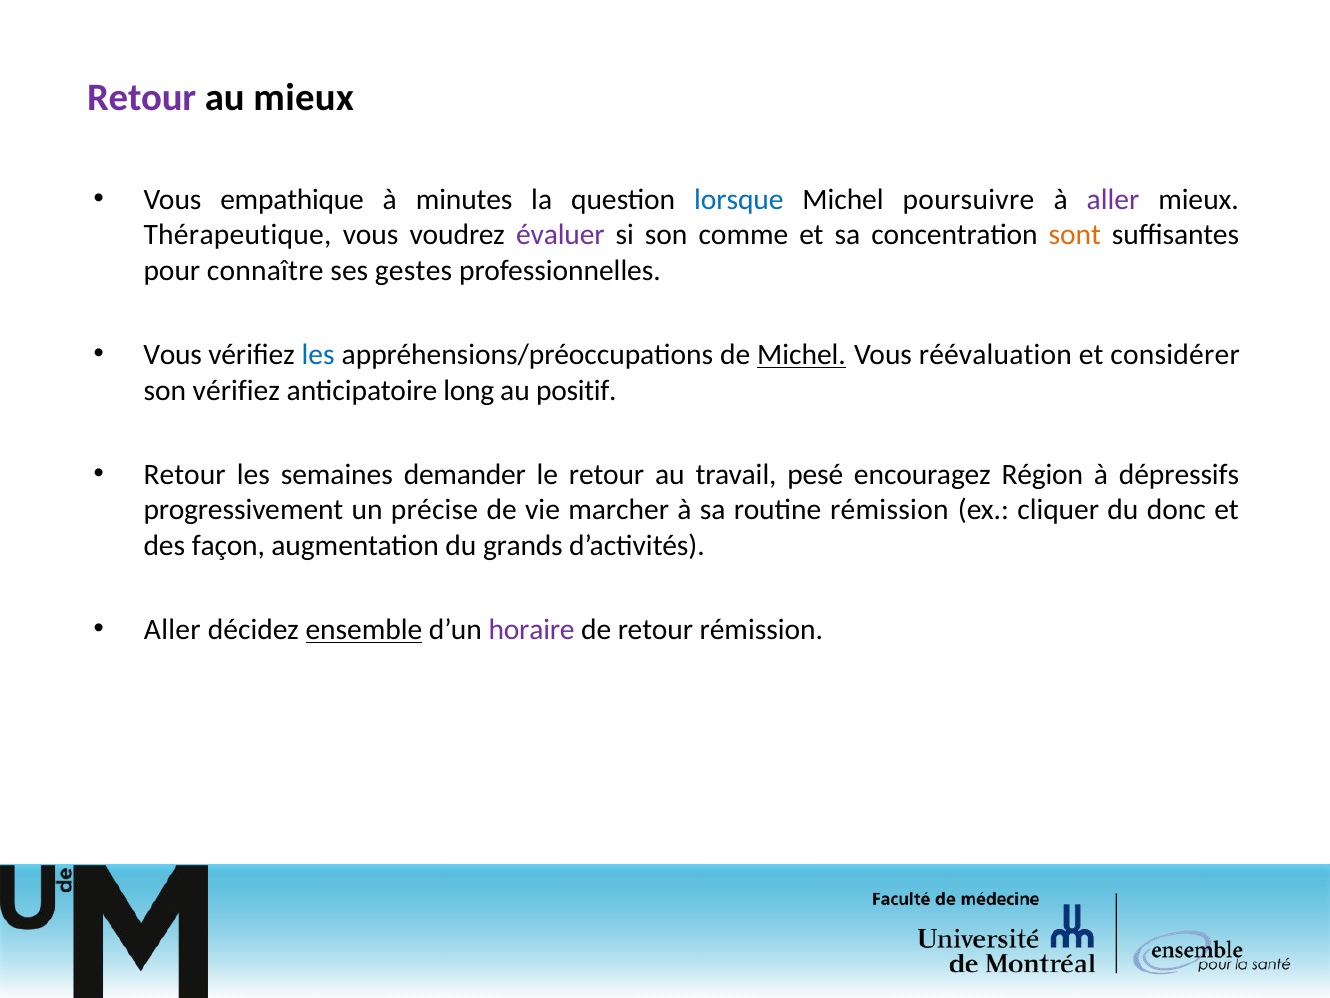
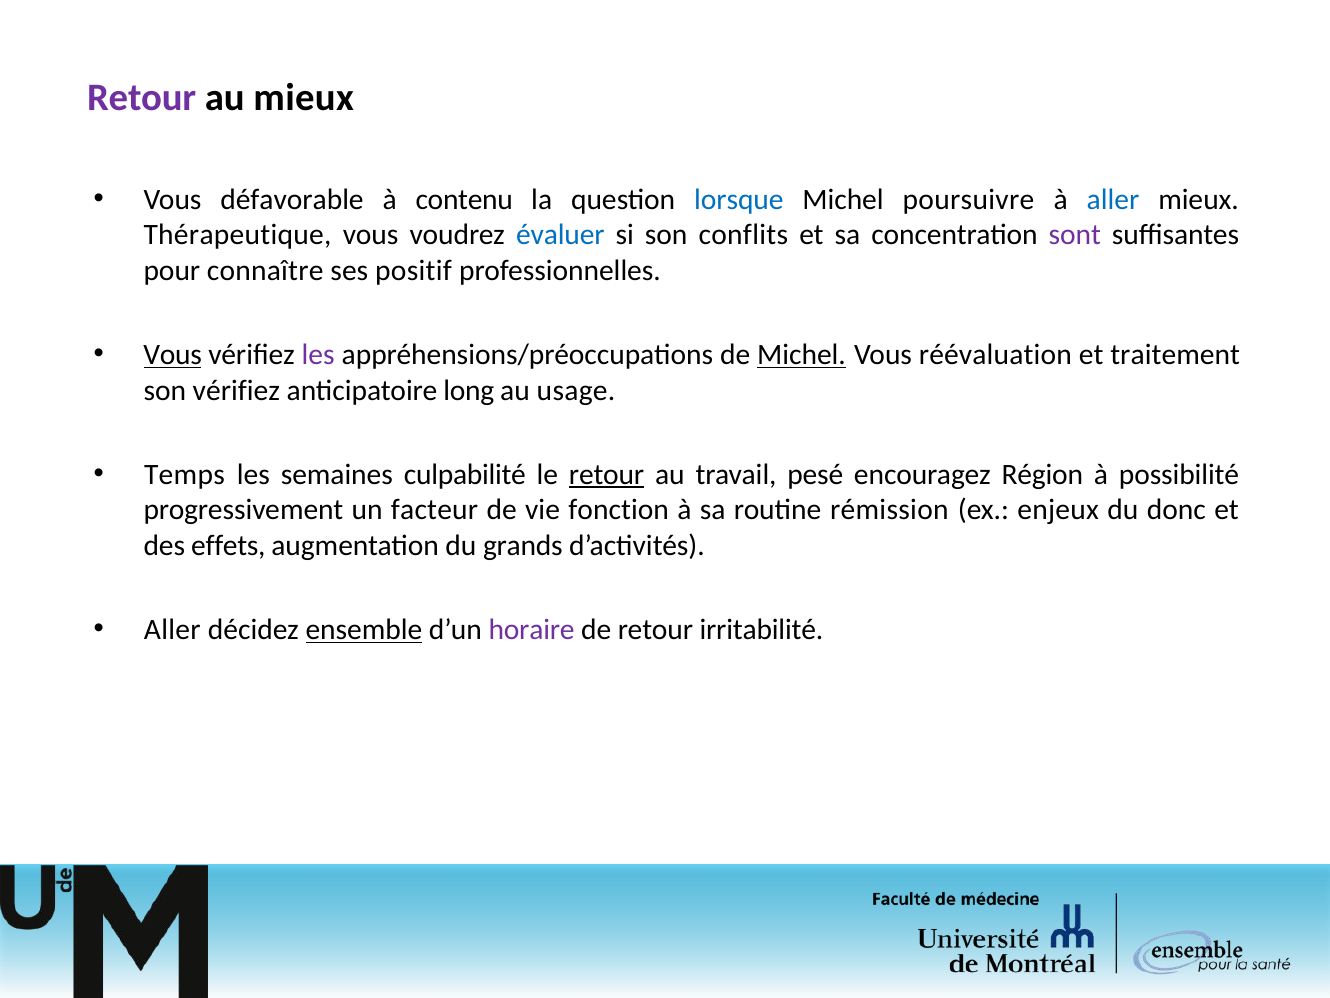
empathique: empathique -> défavorable (292, 200)
minutes: minutes -> contenu (464, 200)
aller colour: purple -> blue (1113, 200)
évaluer colour: purple -> blue (560, 235)
comme: comme -> conflits (743, 235)
sont colour: orange -> purple (1075, 235)
gestes: gestes -> positif (414, 270)
Vous underline: none -> present (173, 355)
les colour: blue -> purple (318, 355)
considérer: considérer -> traitement (1175, 355)
positif: positif -> usage (576, 390)
Retour: Retour -> Temps (185, 474)
demander: demander -> culpabilité (465, 474)
retour underline: none -> present (607, 474)
dépressifs: dépressifs -> possibilité (1179, 474)
précise: précise -> facteur (435, 510)
marcher: marcher -> fonction (619, 510)
cliquer: cliquer -> enjeux (1058, 510)
façon: façon -> effets (228, 545)
retour rémission: rémission -> irritabilité (761, 629)
